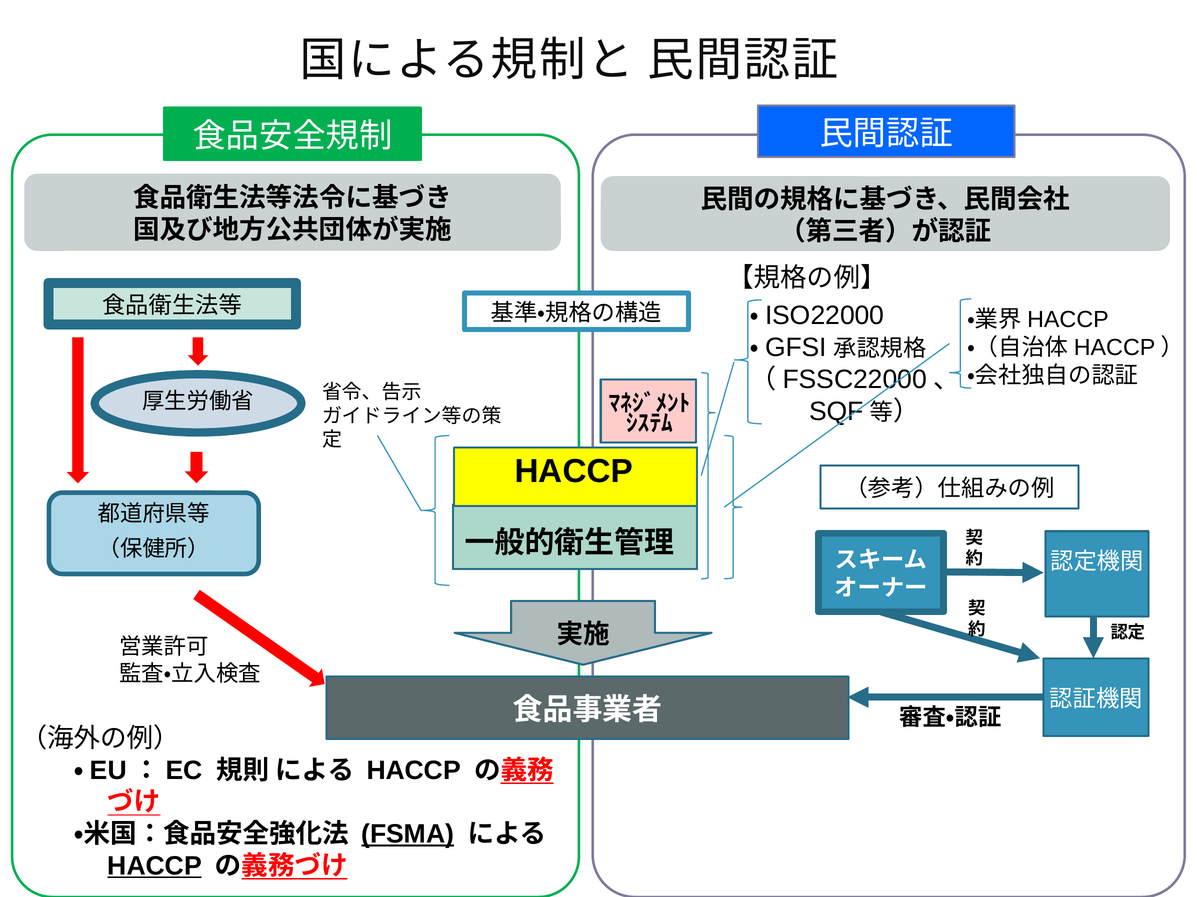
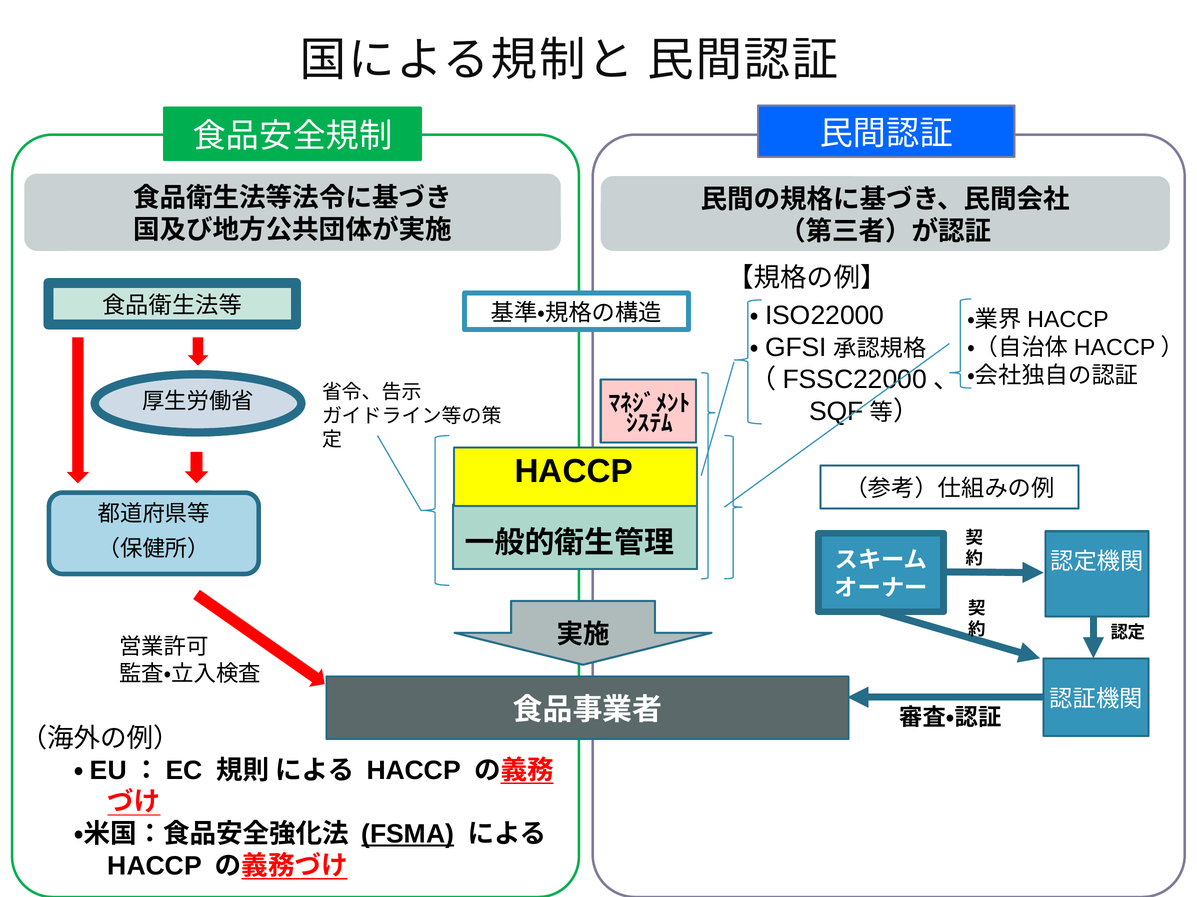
HACCP underline: present -> none (155, 867)
